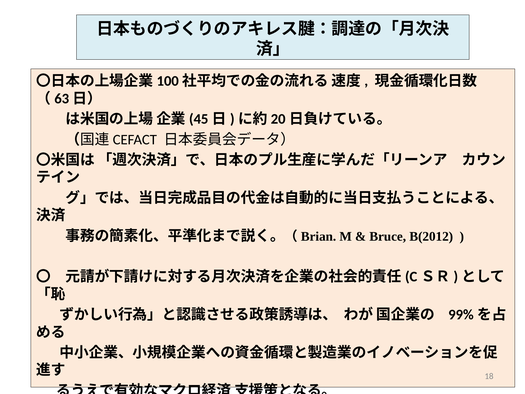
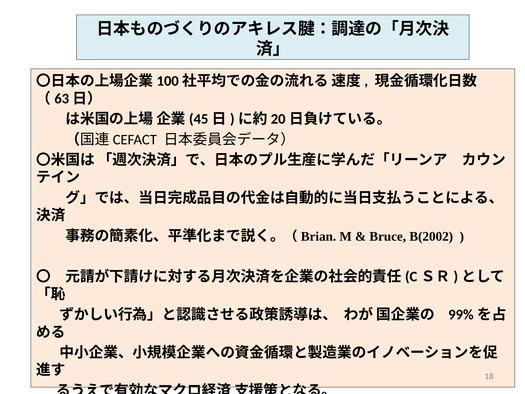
B(2012: B(2012 -> B(2002 (431, 236)
